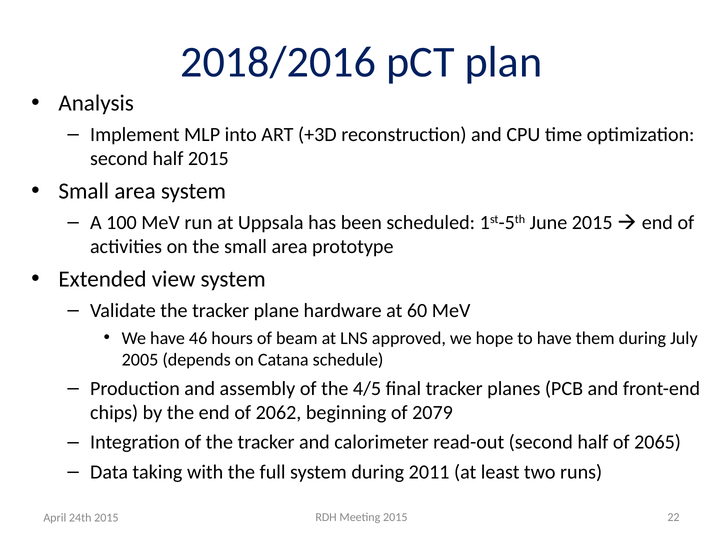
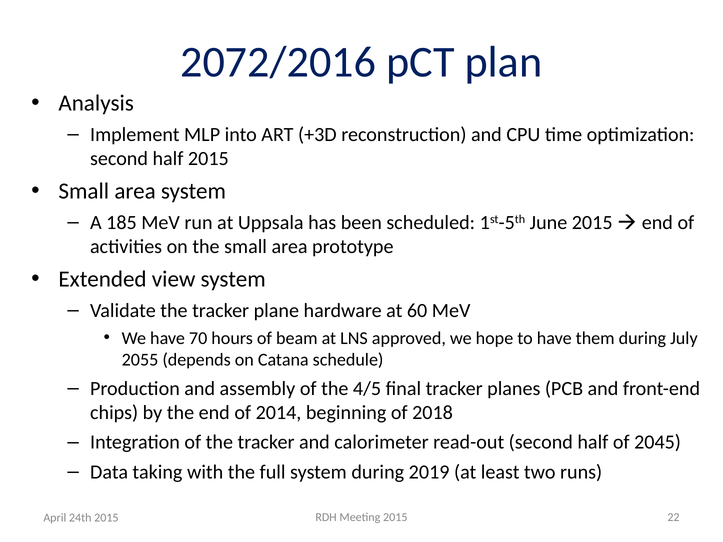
2018/2016: 2018/2016 -> 2072/2016 (278, 62)
100: 100 -> 185 (121, 223)
46: 46 -> 70 (198, 338)
2005: 2005 -> 2055 (140, 360)
2062: 2062 -> 2014 (279, 413)
2079: 2079 -> 2018 (433, 413)
2065: 2065 -> 2045 (658, 443)
2011: 2011 -> 2019 (429, 472)
